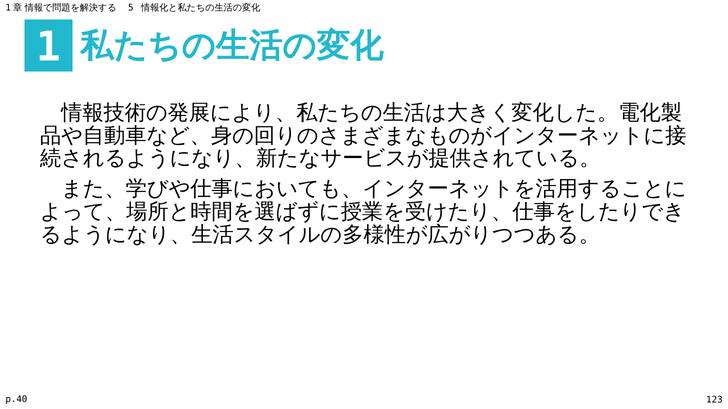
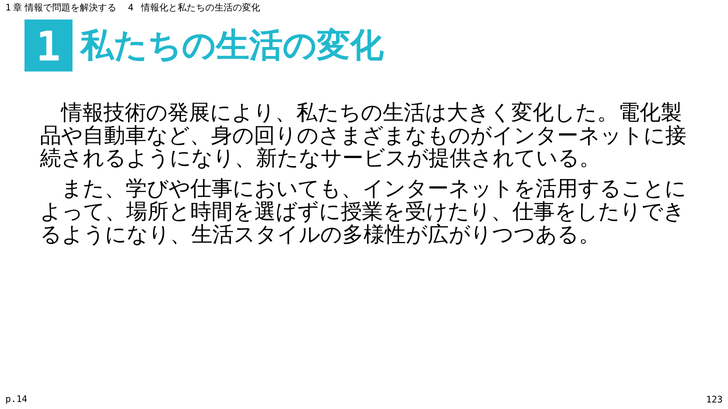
5: 5 -> 4 (131, 8)
p.40: p.40 -> p.14 (16, 400)
